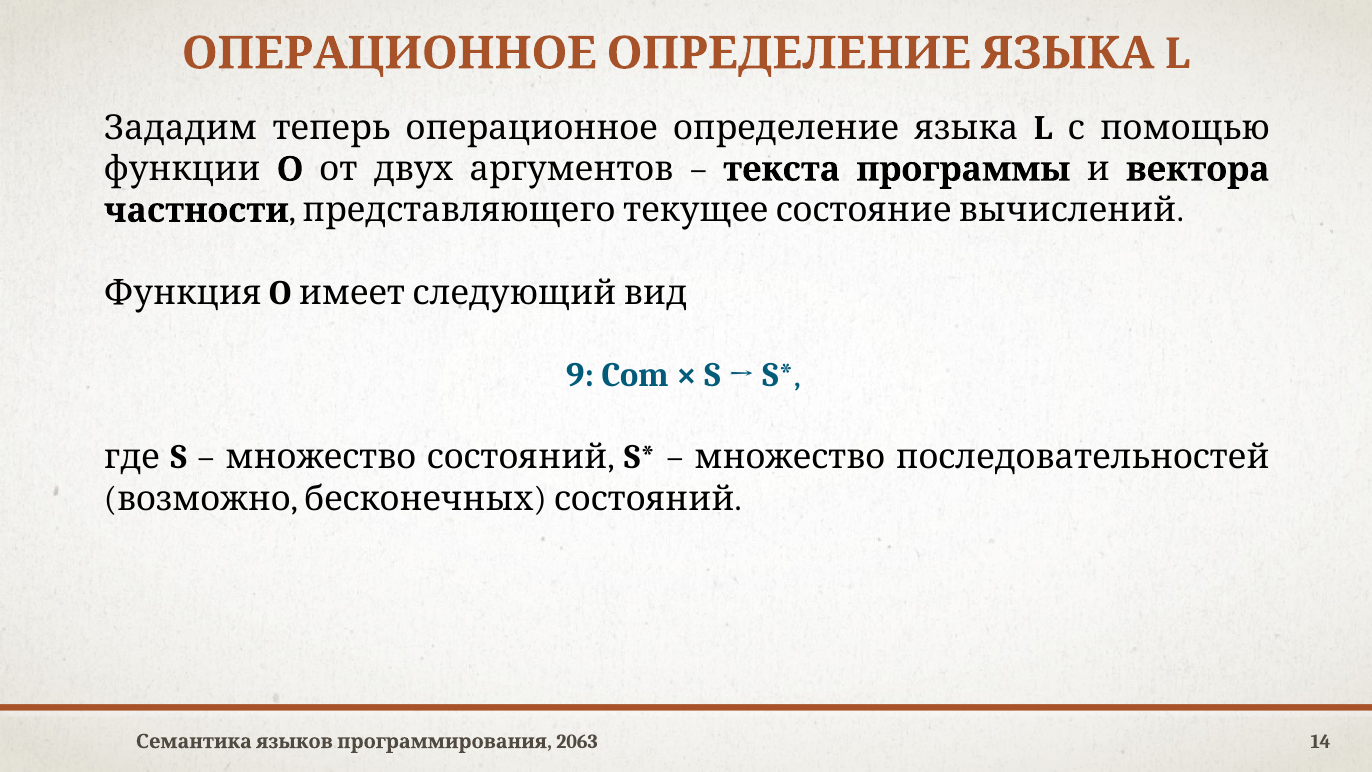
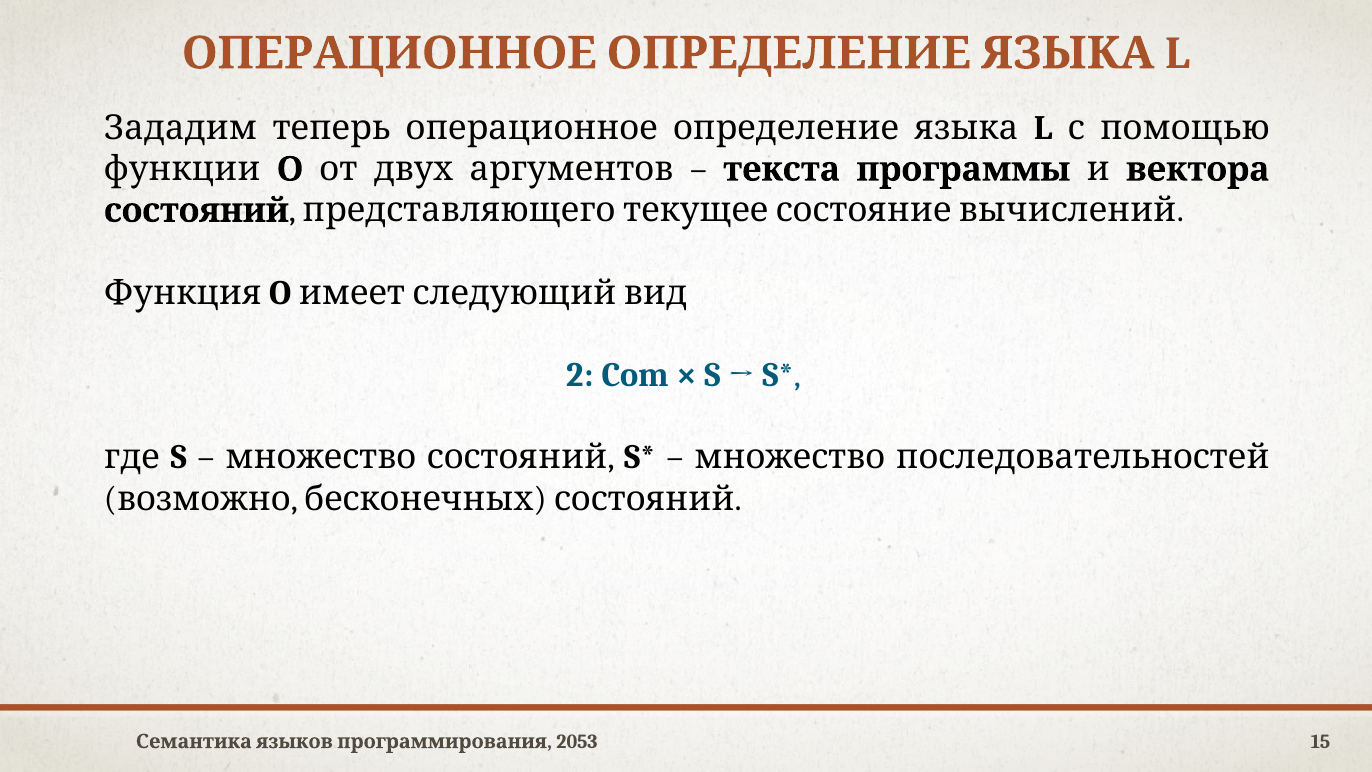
частности: частности -> состояний (197, 210)
9: 9 -> 2 (580, 375)
2063: 2063 -> 2053 (577, 741)
14: 14 -> 15 (1321, 742)
